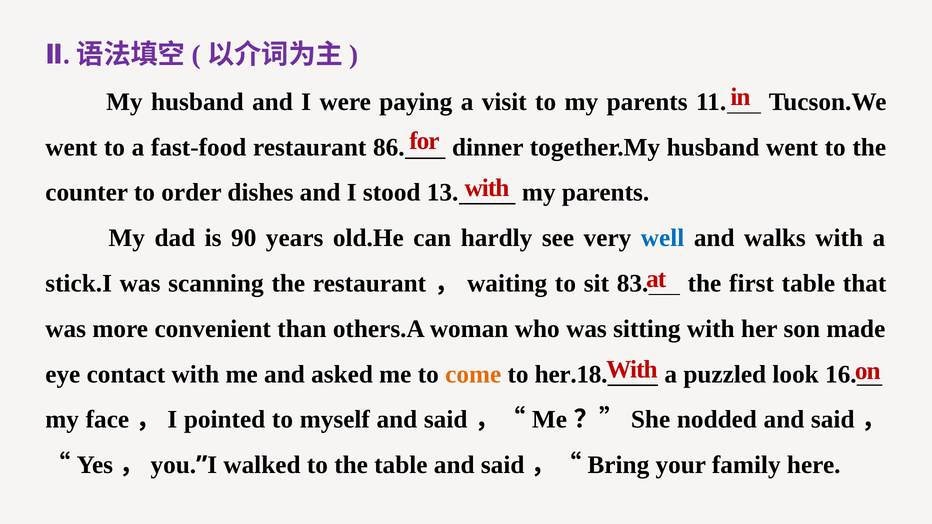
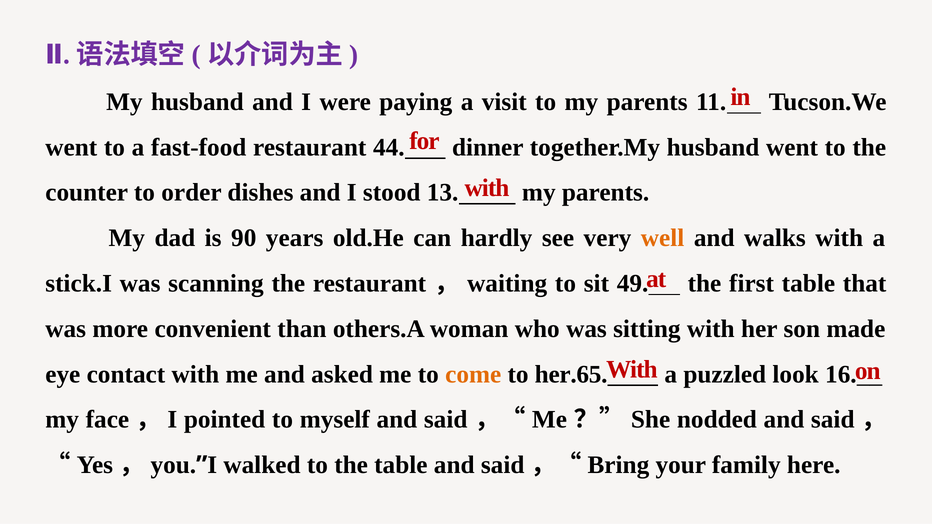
86: 86 -> 44 (389, 147)
well colour: blue -> orange (663, 238)
83: 83 -> 49 (633, 284)
her.18: her.18 -> her.65 (571, 374)
